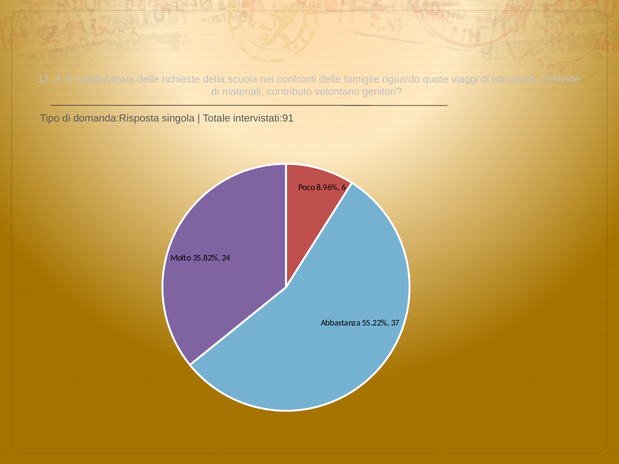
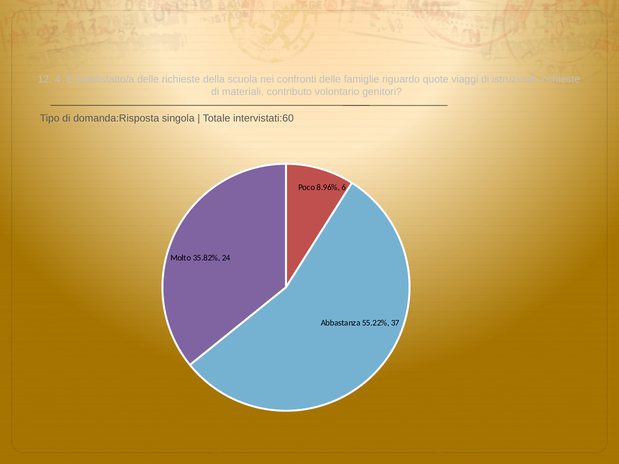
intervistati:91: intervistati:91 -> intervistati:60 (263, 118)
